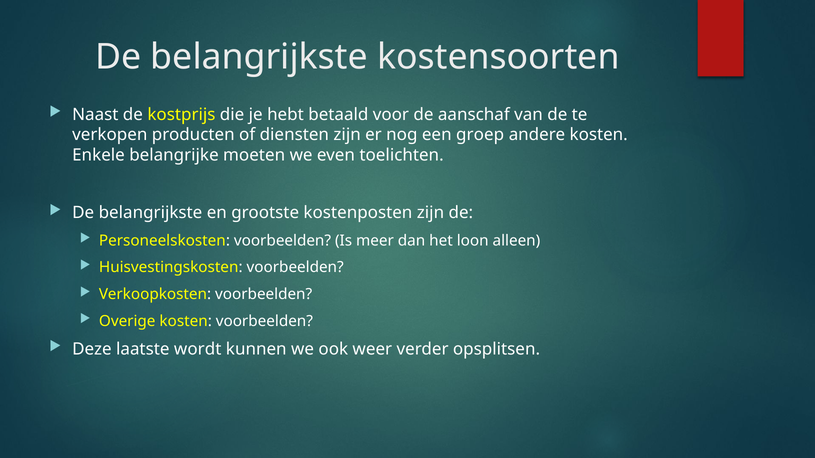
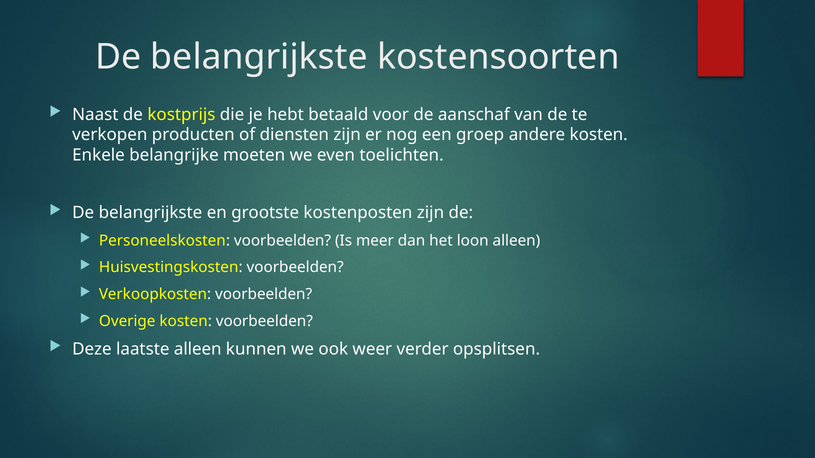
laatste wordt: wordt -> alleen (198, 349)
